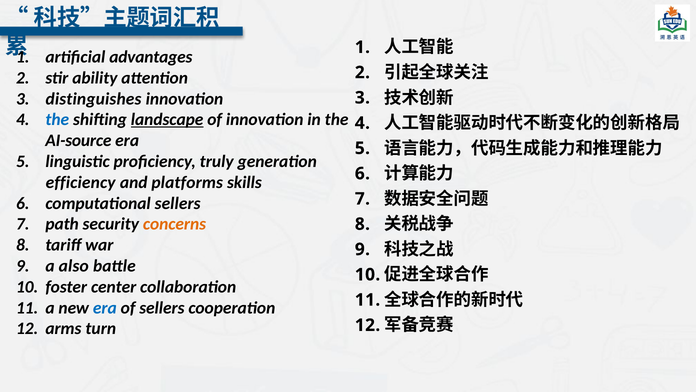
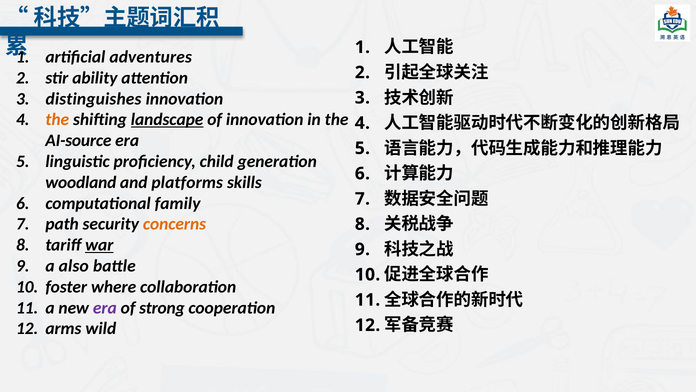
advantages: advantages -> adventures (151, 57)
the colour: blue -> orange (57, 120)
truly: truly -> child (217, 161)
efficiency: efficiency -> woodland (81, 182)
computational sellers: sellers -> family (178, 203)
war underline: none -> present (99, 245)
center: center -> where (114, 287)
era colour: blue -> purple (105, 307)
of sellers: sellers -> strong (162, 307)
turn: turn -> wild (101, 328)
